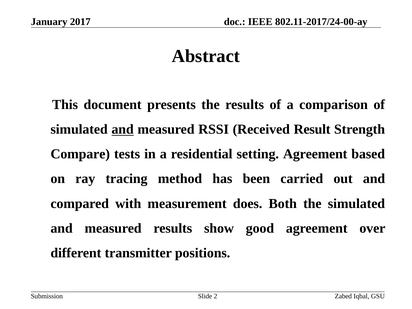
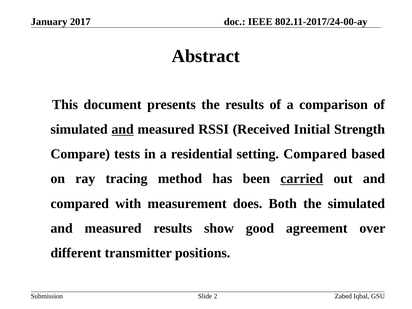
Result: Result -> Initial (312, 129)
setting Agreement: Agreement -> Compared (315, 154)
carried underline: none -> present (302, 179)
